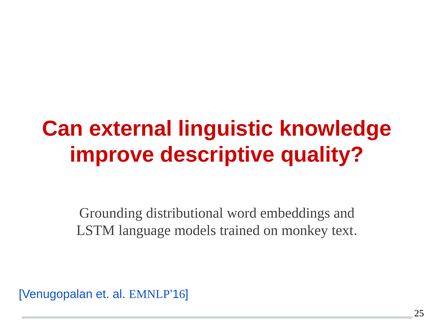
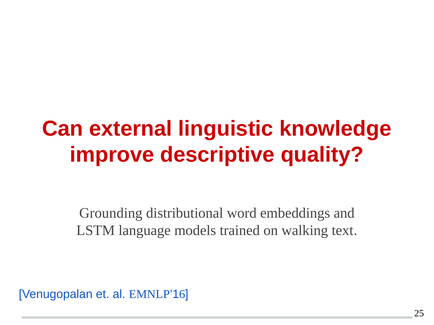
monkey: monkey -> walking (305, 231)
